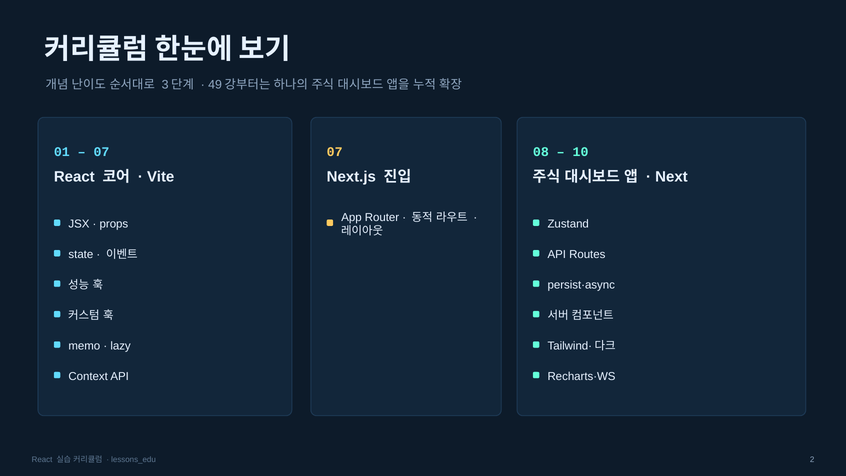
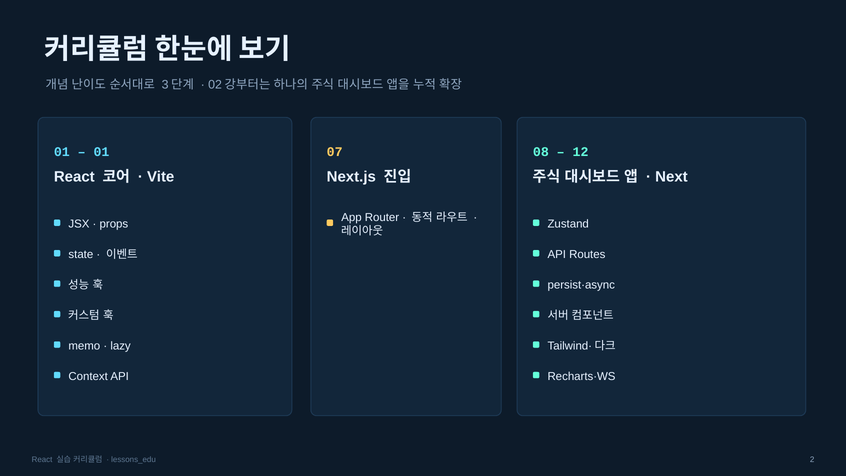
49: 49 -> 02 (215, 85)
07: 07 -> 01 (101, 152)
10: 10 -> 12 (581, 152)
